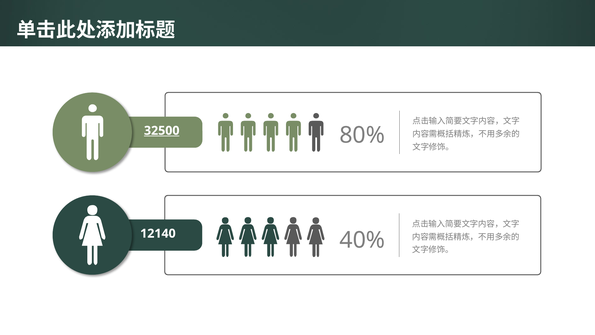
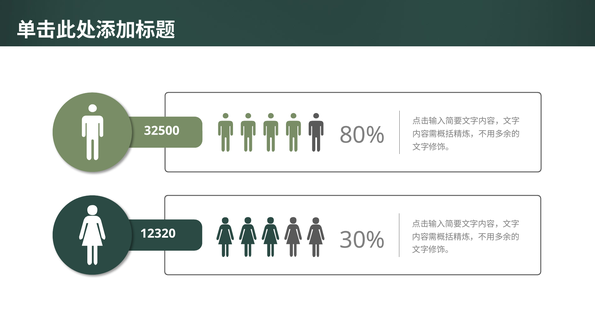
32500 underline: present -> none (162, 131)
12140: 12140 -> 12320 (158, 233)
40%: 40% -> 30% (362, 240)
